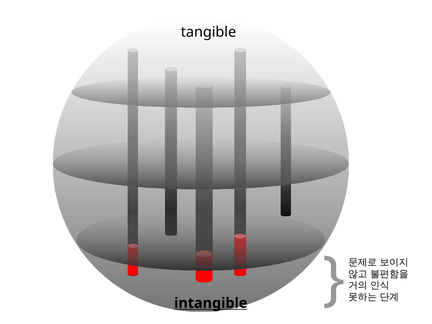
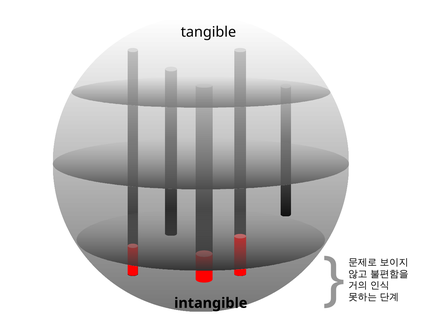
intangible underline: present -> none (211, 303)
